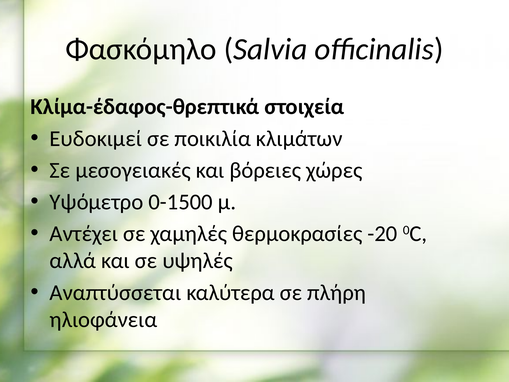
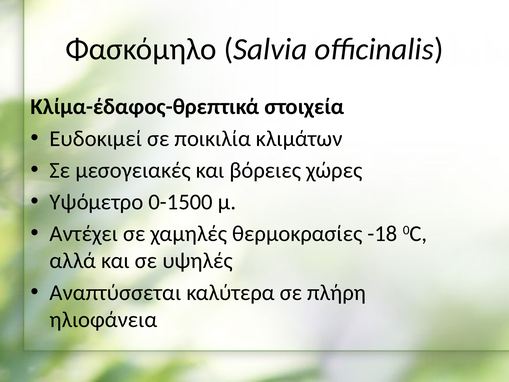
-20: -20 -> -18 (382, 234)
